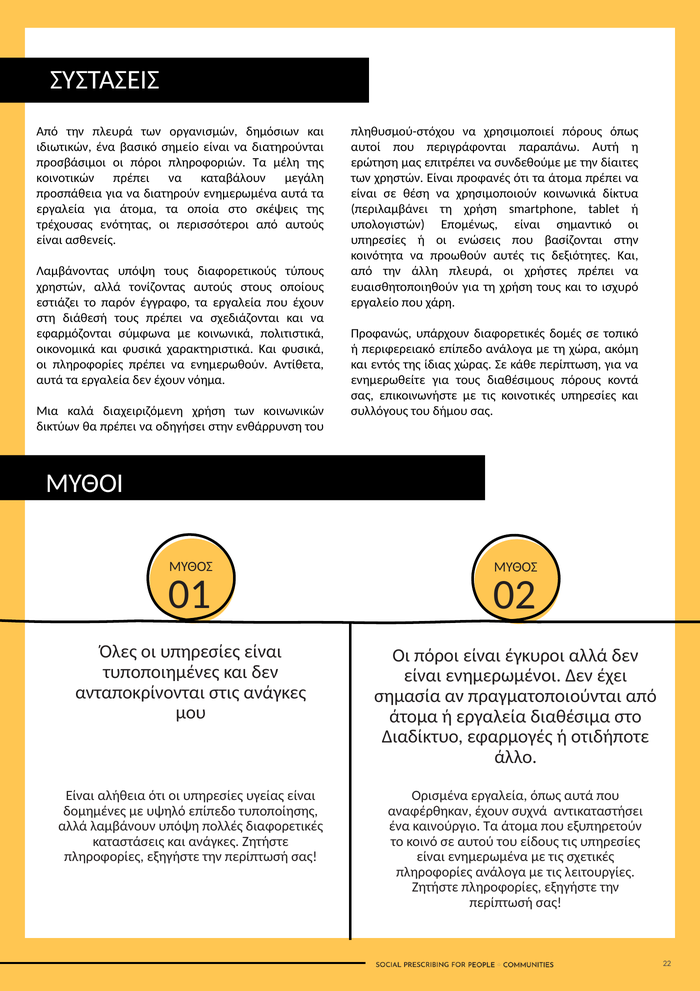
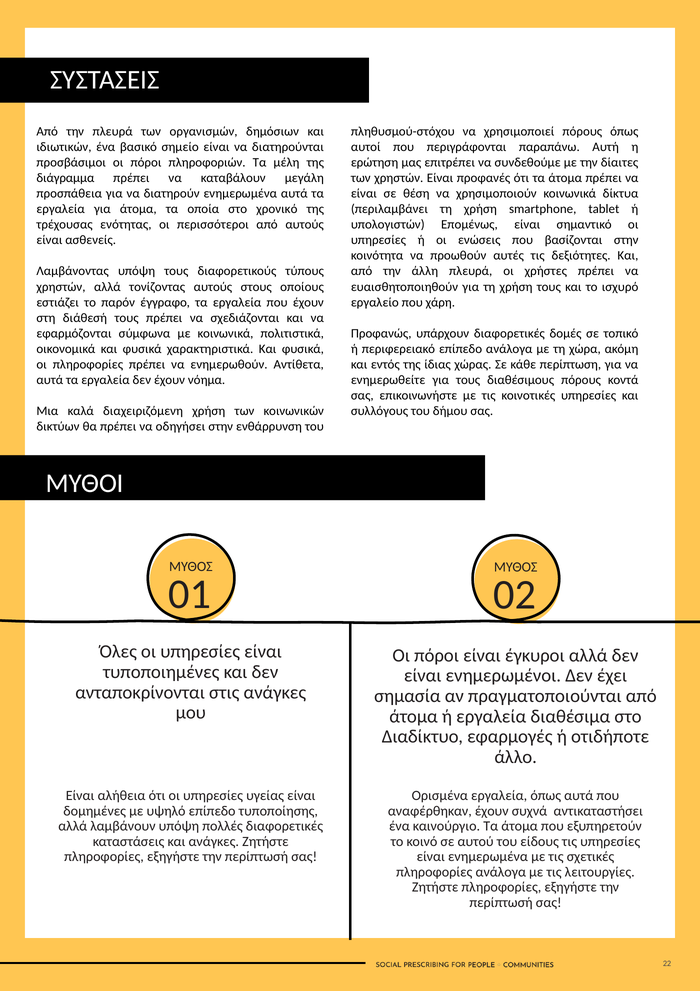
κοινοτικών: κοινοτικών -> διάγραμμα (65, 178)
σκέψεις: σκέψεις -> χρονικό (277, 209)
